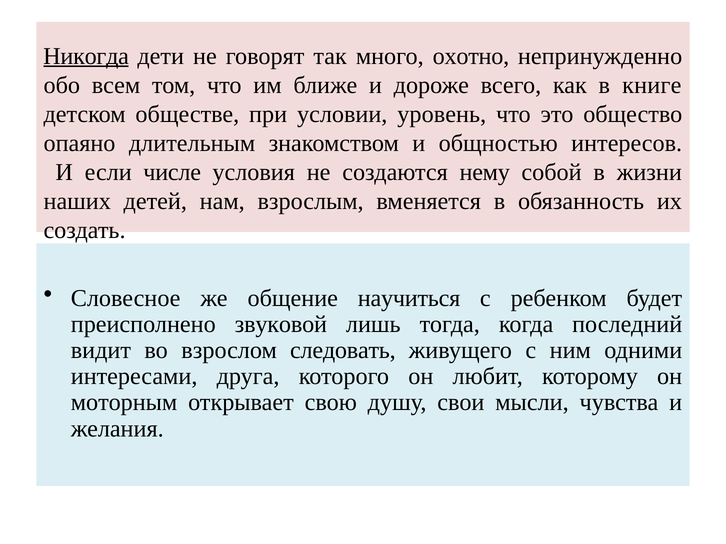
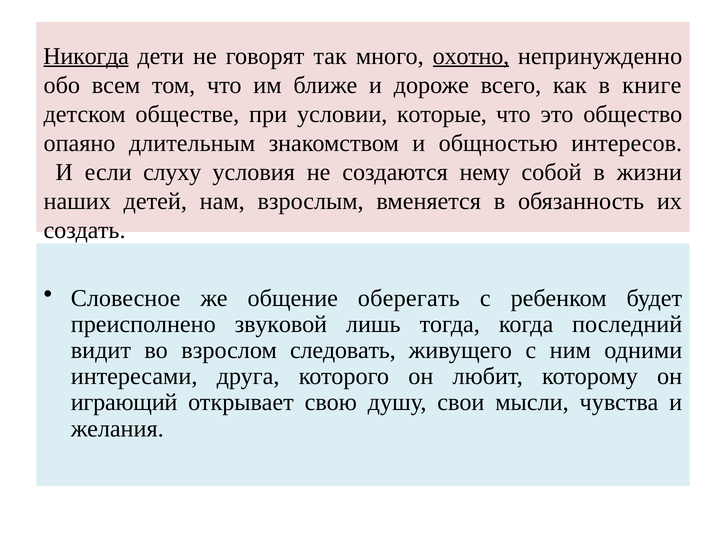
охотно underline: none -> present (471, 56)
уровень: уровень -> которые (442, 114)
числе: числе -> слуху (172, 172)
научиться: научиться -> оберегать (409, 298)
моторным: моторным -> играющий (124, 403)
